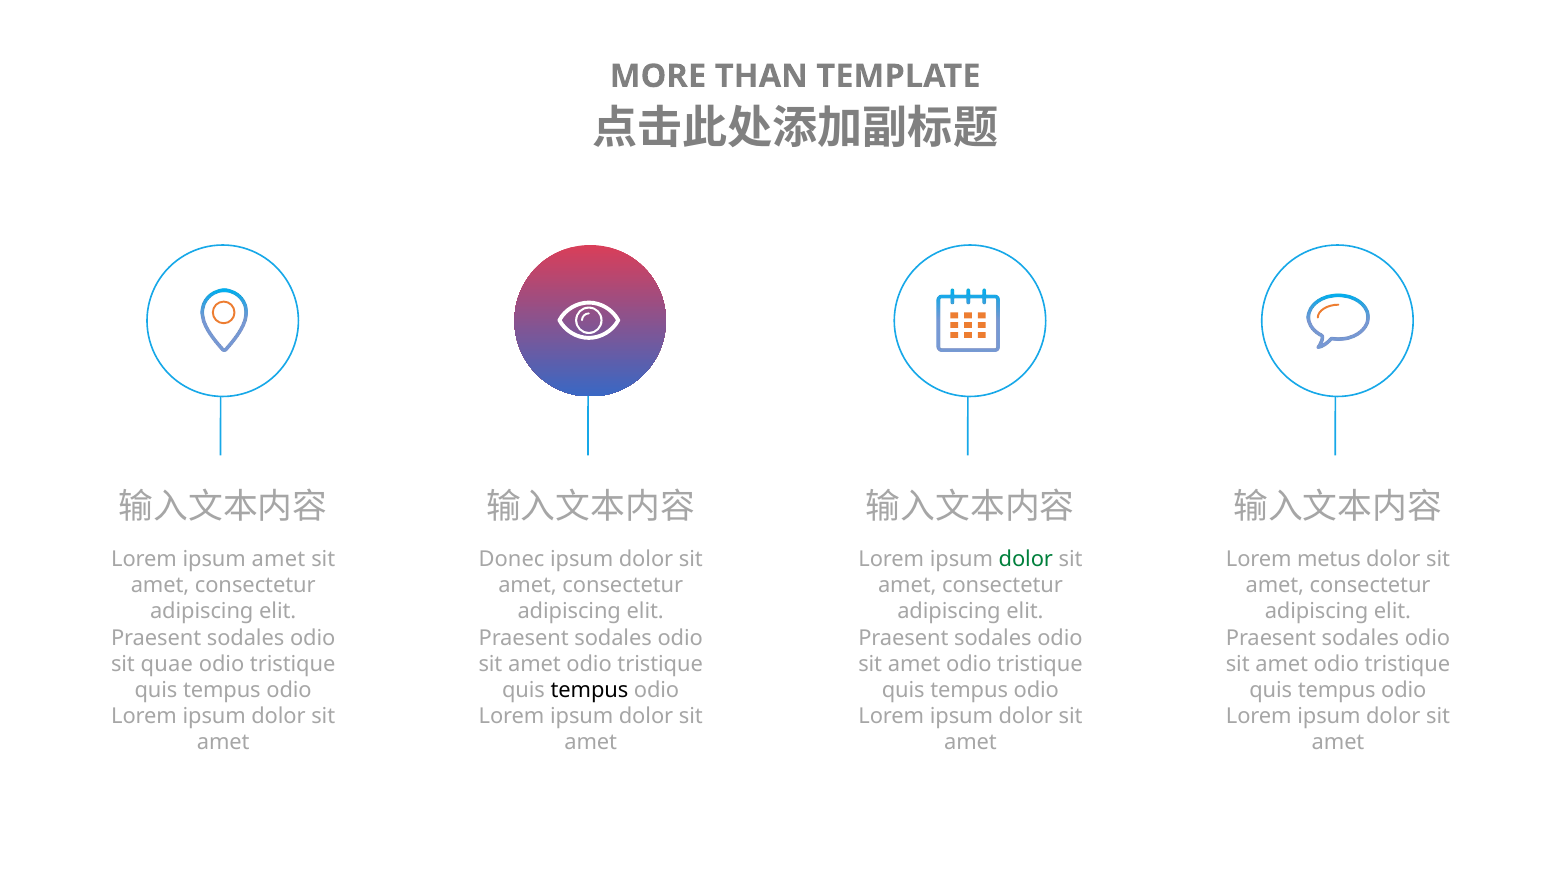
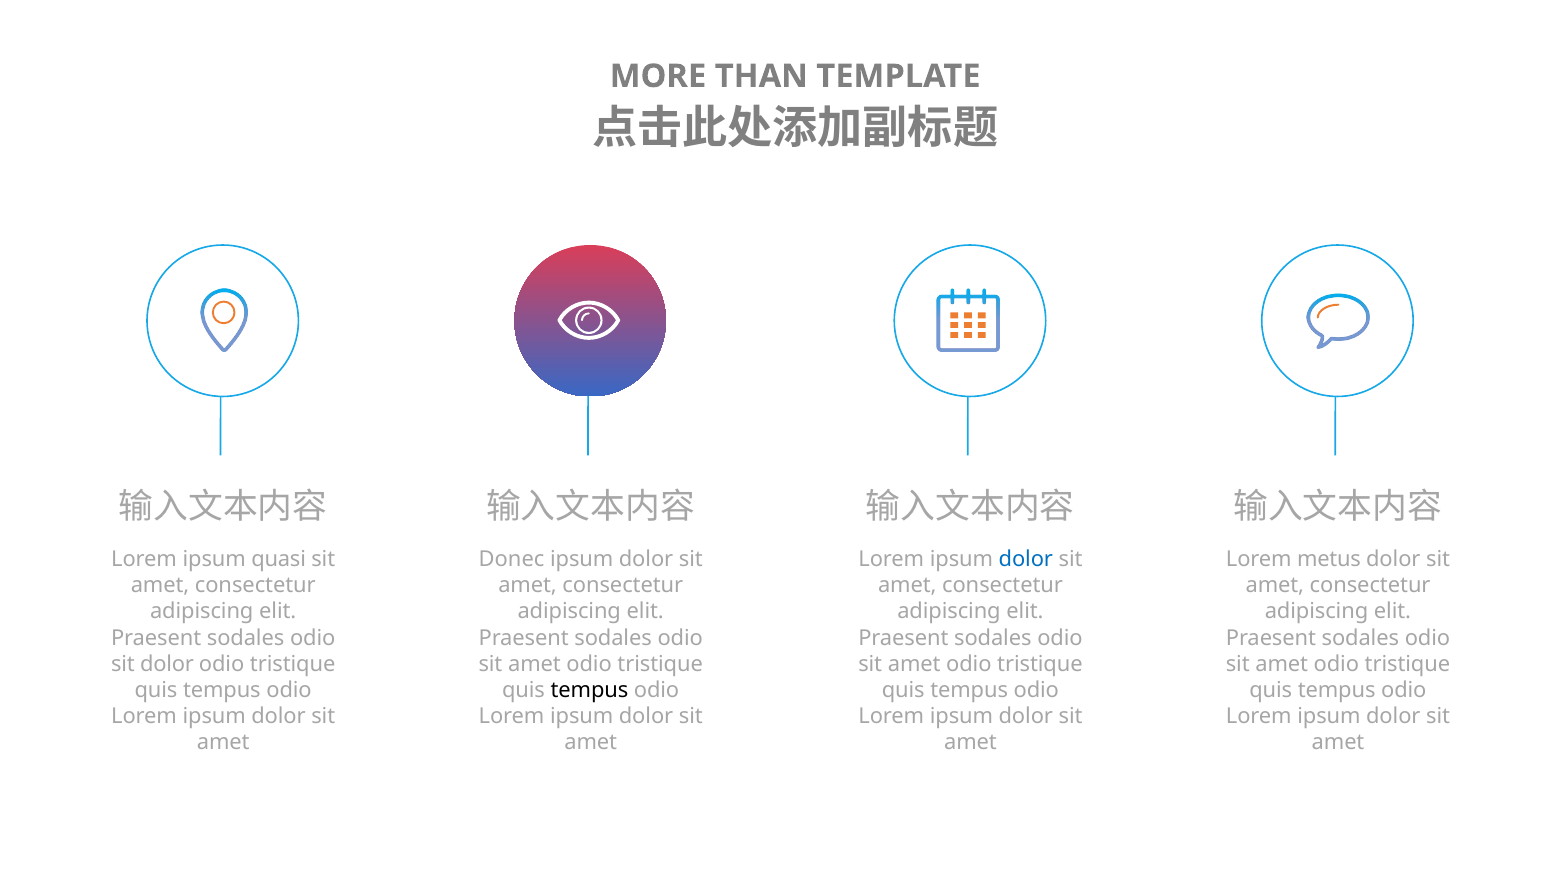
ipsum amet: amet -> quasi (279, 559)
dolor colour: green -> blue (1026, 559)
sit quae: quae -> dolor (167, 664)
